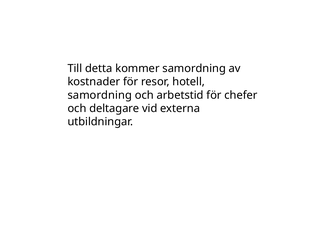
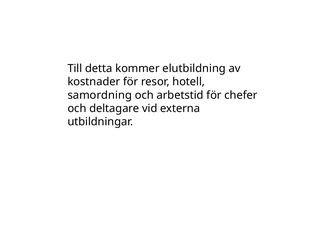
kommer samordning: samordning -> elutbildning (194, 68)
